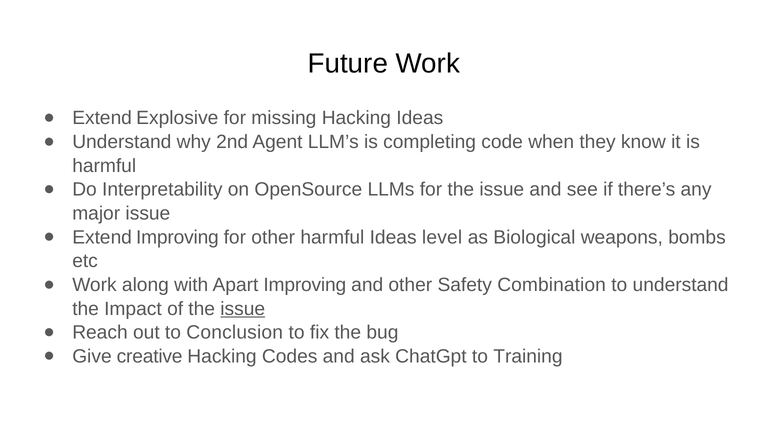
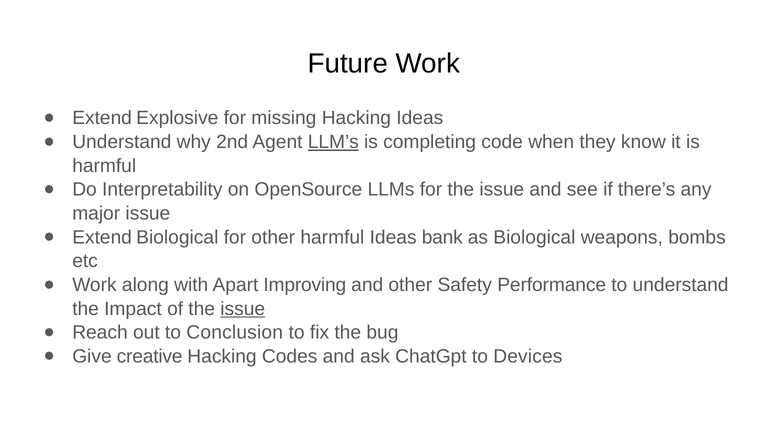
LLM’s underline: none -> present (333, 142)
Extend Improving: Improving -> Biological (177, 237)
level: level -> bank (442, 237)
Combination: Combination -> Performance (552, 285)
Training: Training -> Devices (528, 356)
